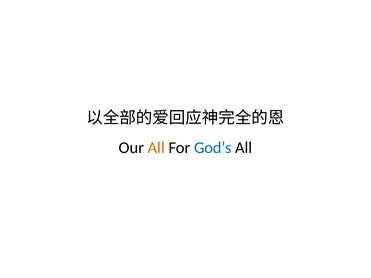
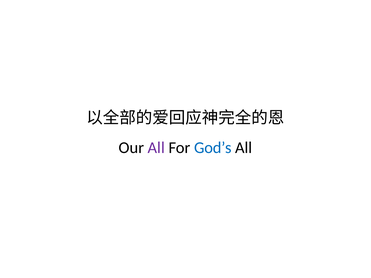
All colour: orange -> purple (156, 148)
